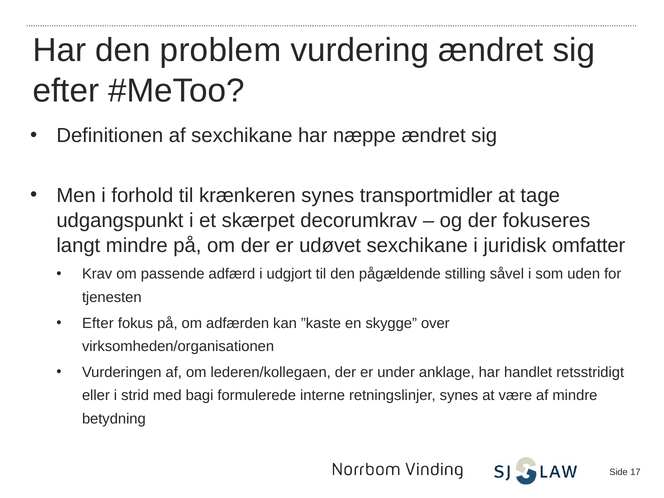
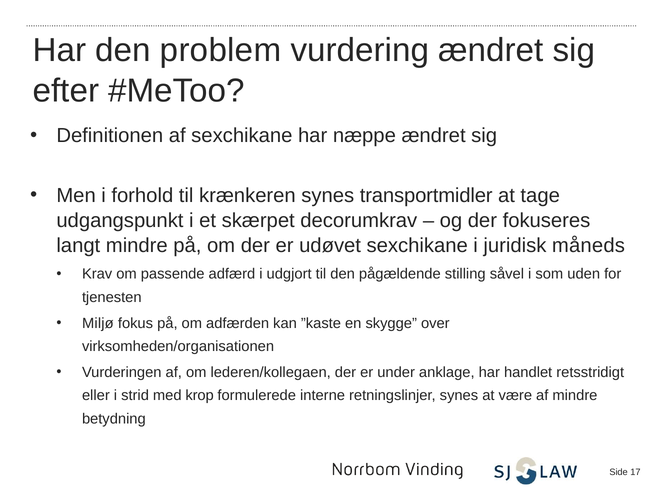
omfatter: omfatter -> måneds (588, 245)
Efter: Efter -> Miljø (98, 323)
bagi: bagi -> krop (200, 396)
